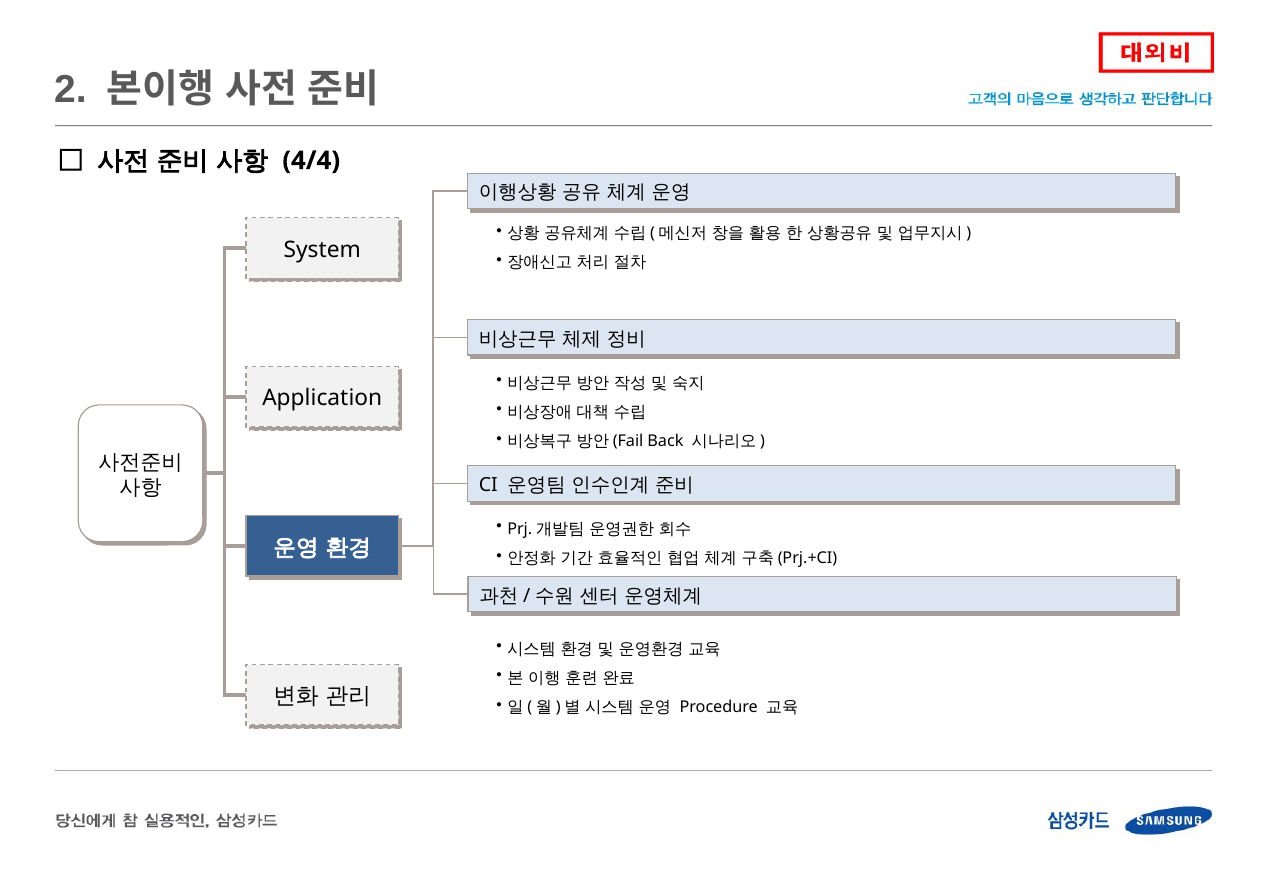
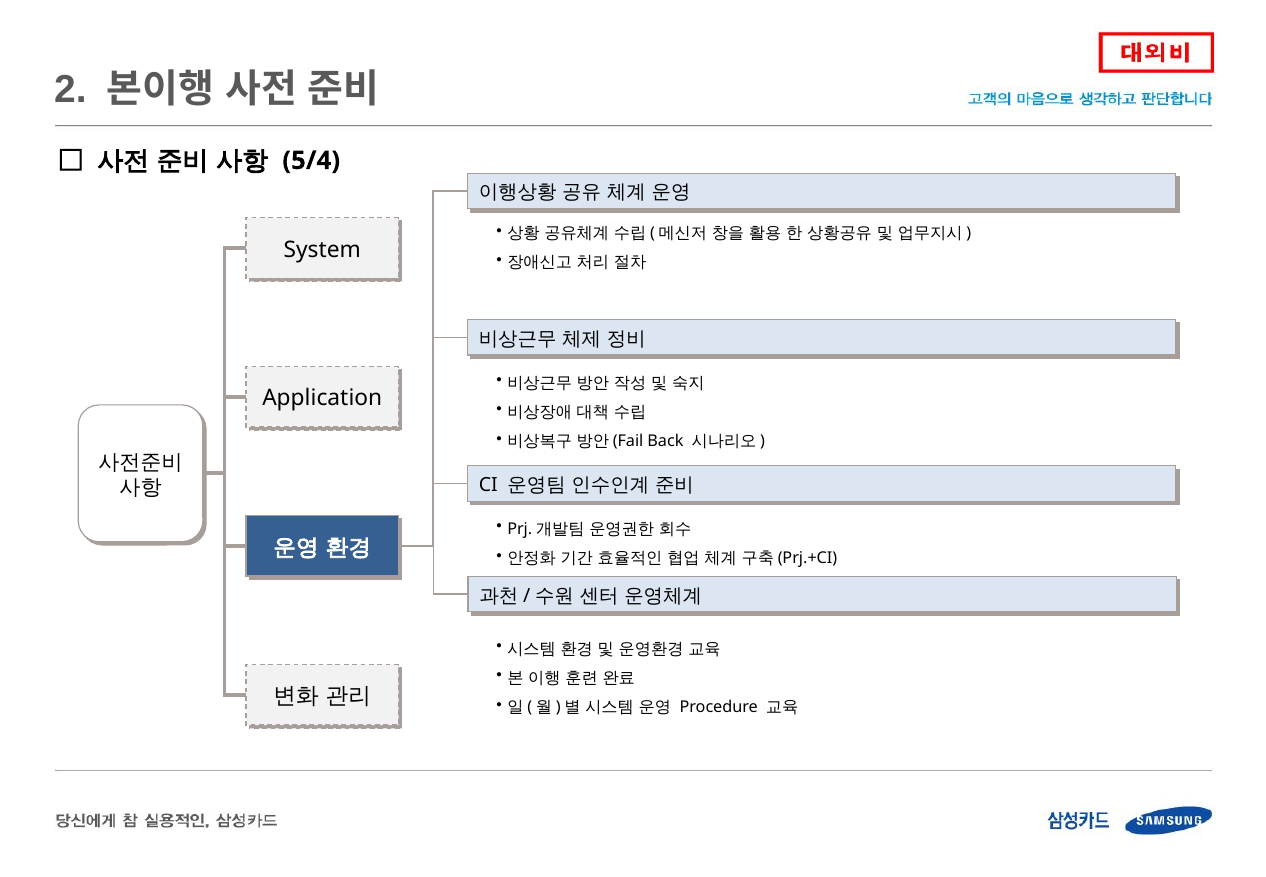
4/4: 4/4 -> 5/4 (311, 160)
